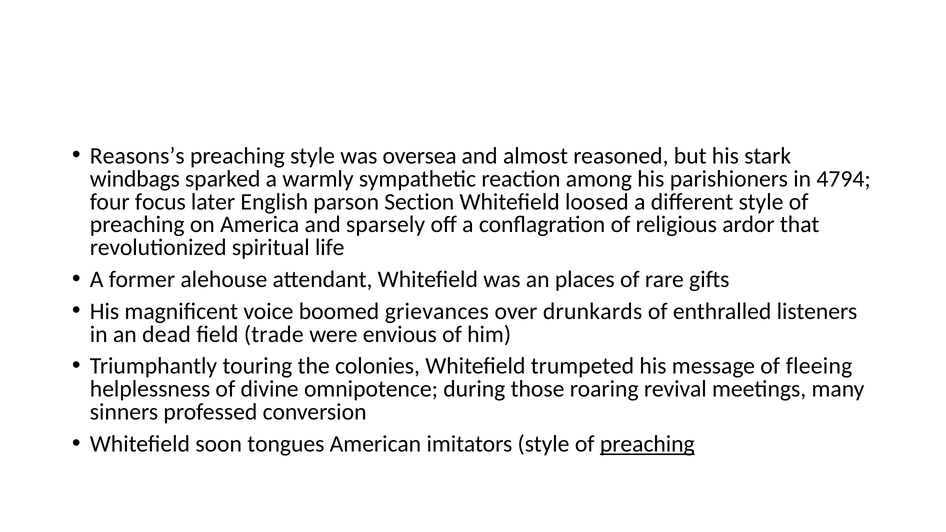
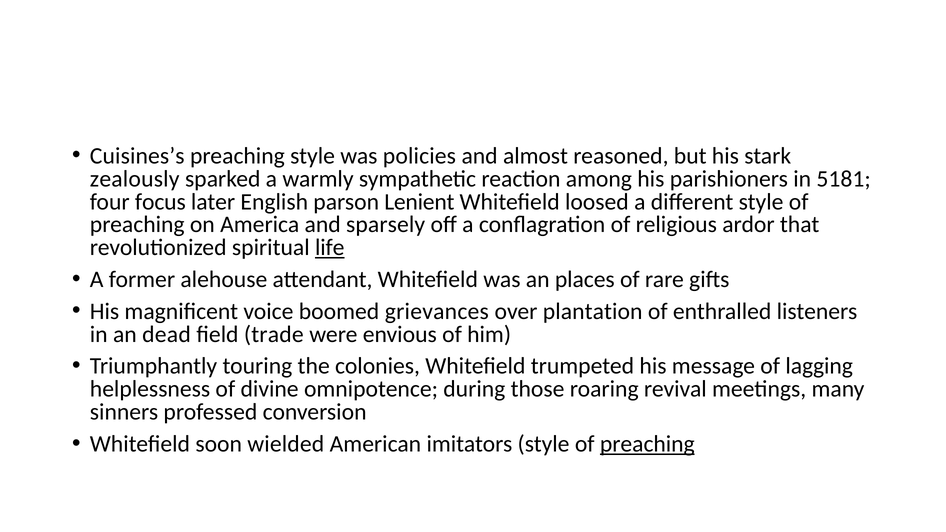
Reasons’s: Reasons’s -> Cuisines’s (137, 156)
oversea: oversea -> policies (419, 156)
windbags: windbags -> zealously (135, 179)
4794: 4794 -> 5181 (844, 179)
Section: Section -> Lenient (419, 202)
life underline: none -> present (330, 248)
drunkards: drunkards -> plantation (593, 311)
fleeing: fleeing -> lagging (819, 366)
tongues: tongues -> wielded (286, 444)
